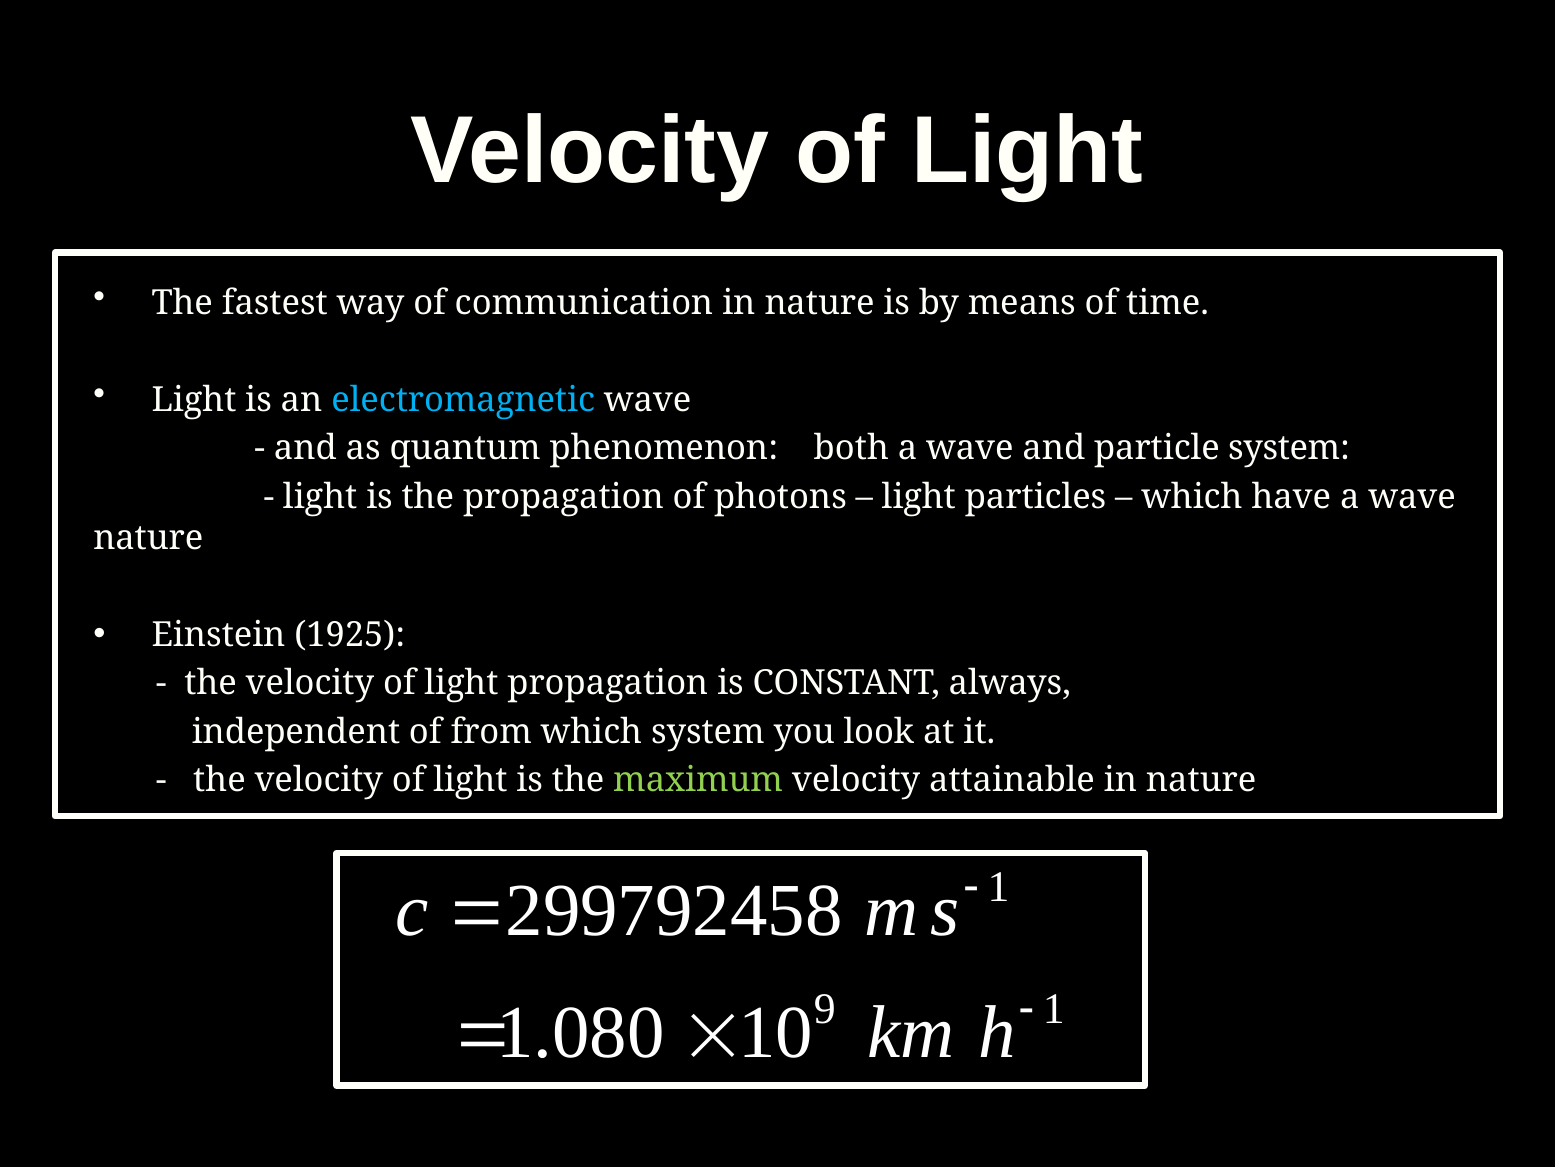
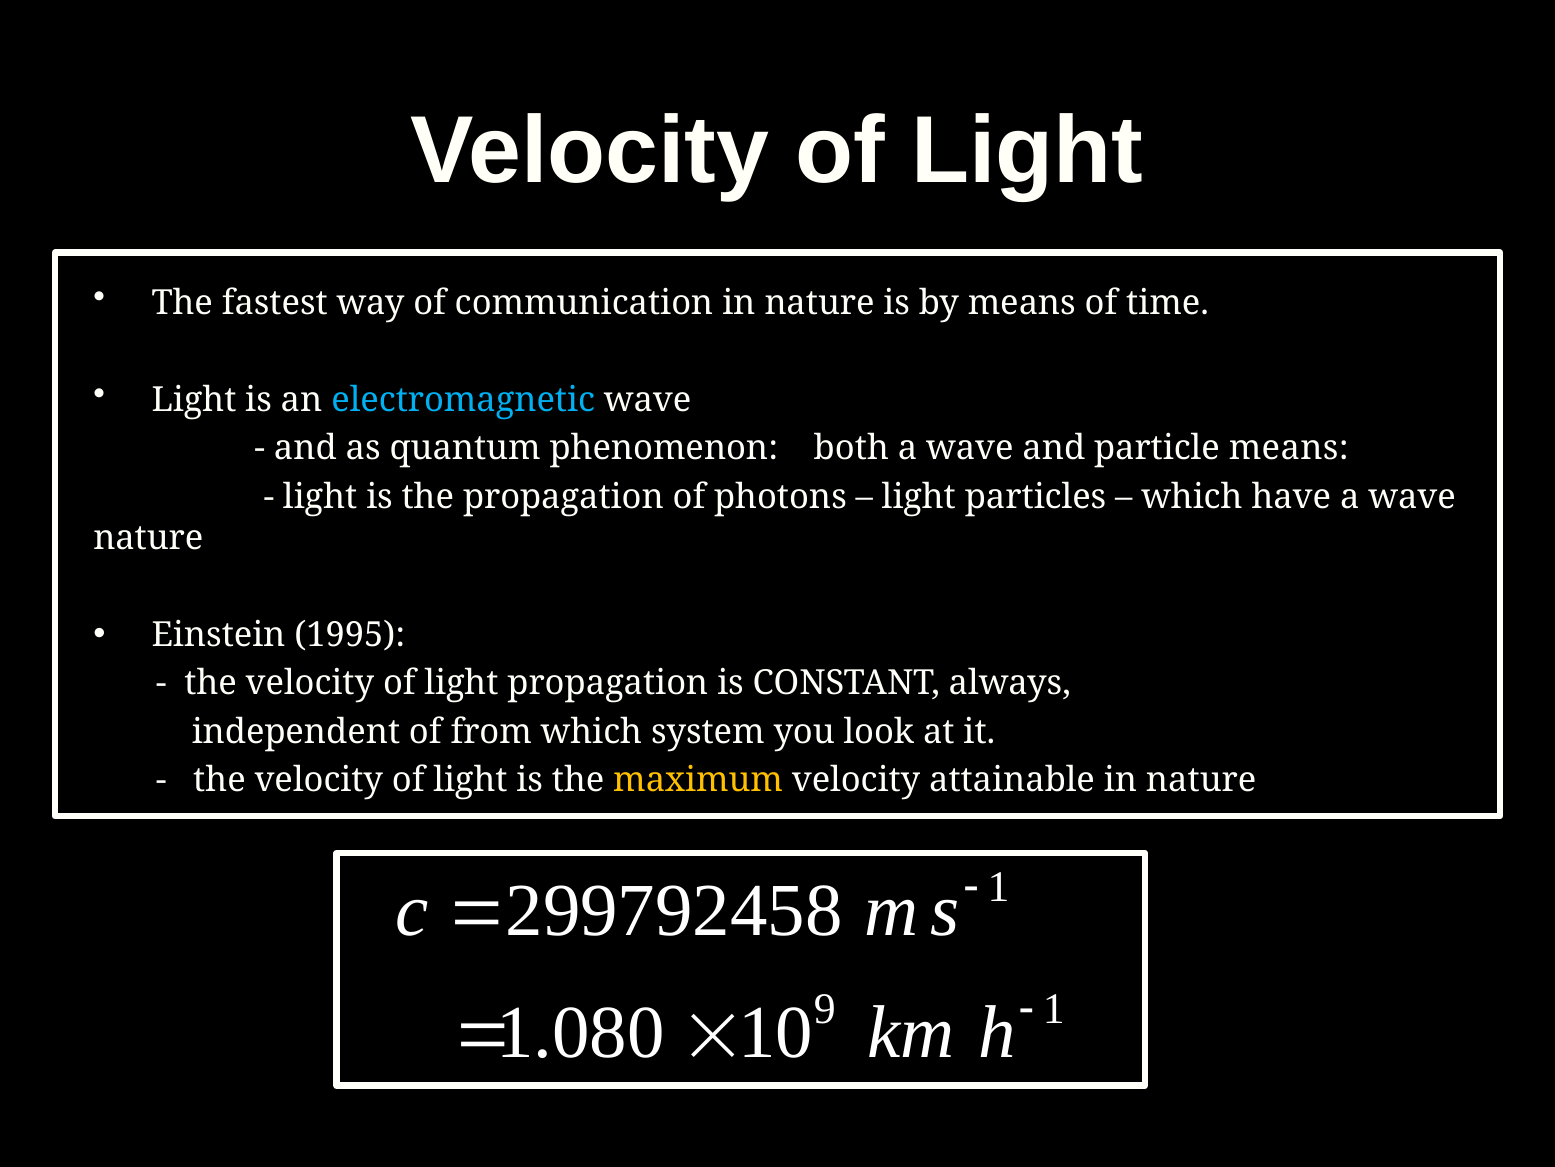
particle system: system -> means (1289, 448)
1925: 1925 -> 1995 (350, 635)
maximum colour: light green -> yellow (698, 780)
